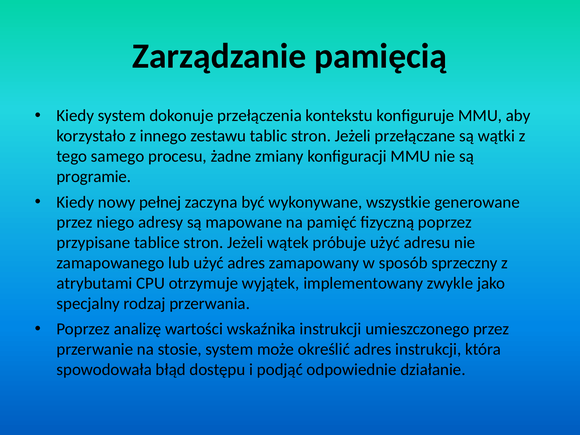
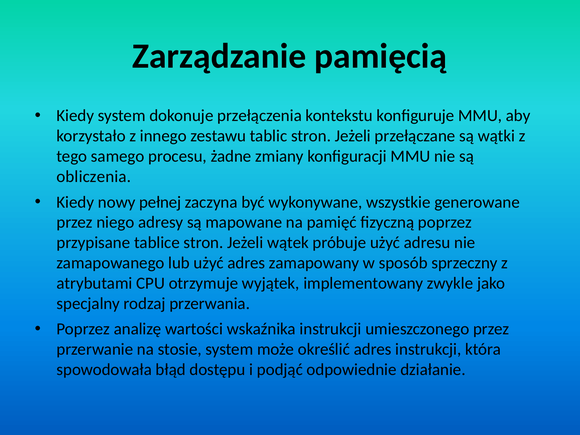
programie: programie -> obliczenia (94, 177)
